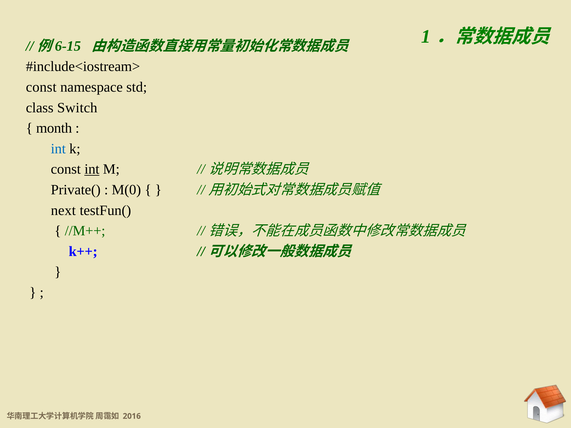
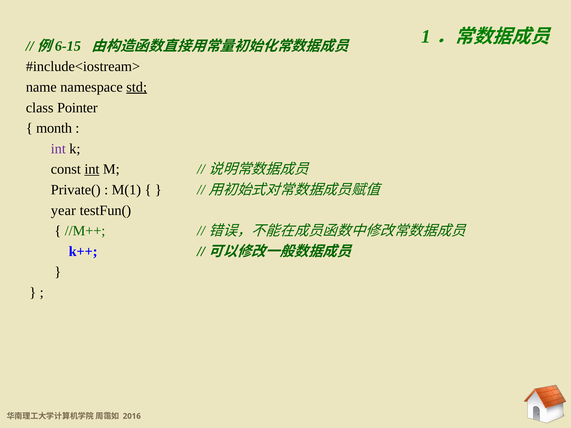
const: const -> name (41, 87)
std underline: none -> present (137, 87)
Switch: Switch -> Pointer (77, 108)
int colour: blue -> purple (58, 149)
M(0: M(0 -> M(1 (126, 190)
next: next -> year (63, 210)
